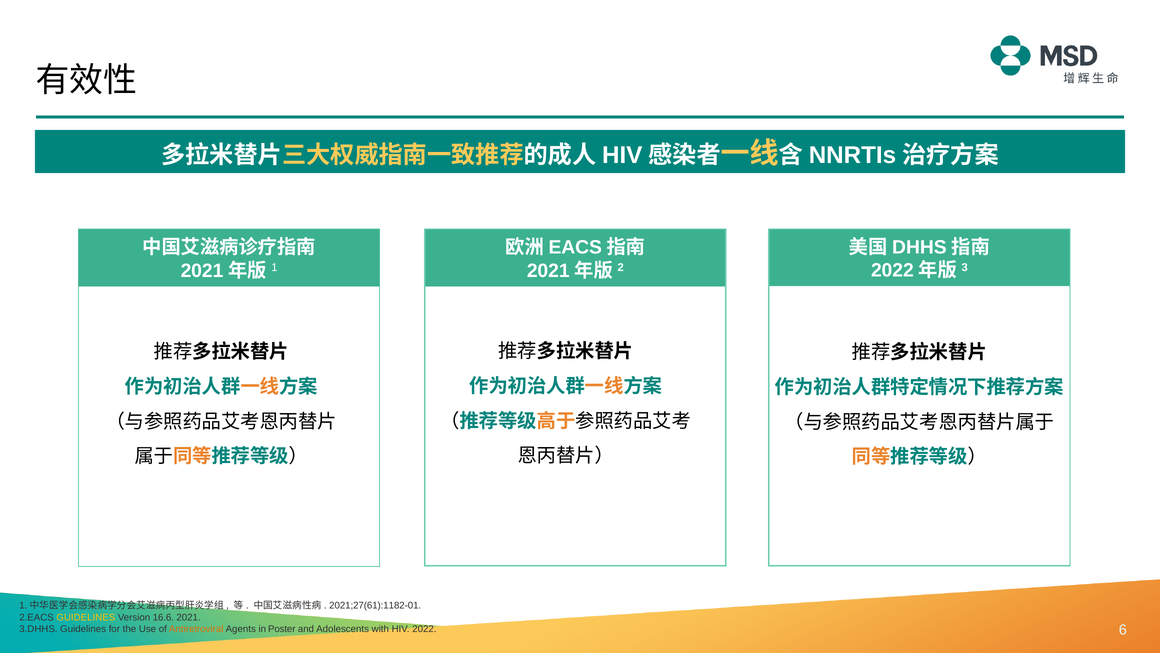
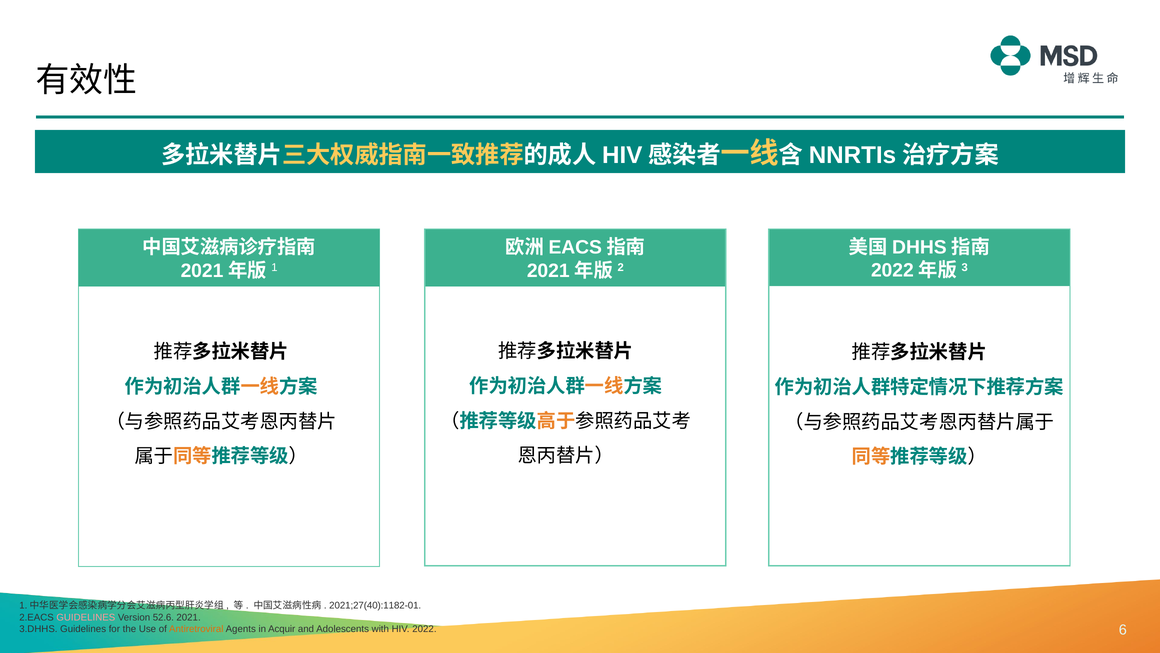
2021;27(61):1182-01: 2021;27(61):1182-01 -> 2021;27(40):1182-01 (375, 605)
GUIDELINES colour: yellow -> pink (86, 617)
16.6: 16.6 -> 52.6 (163, 617)
Poster: Poster -> Acquir (282, 628)
